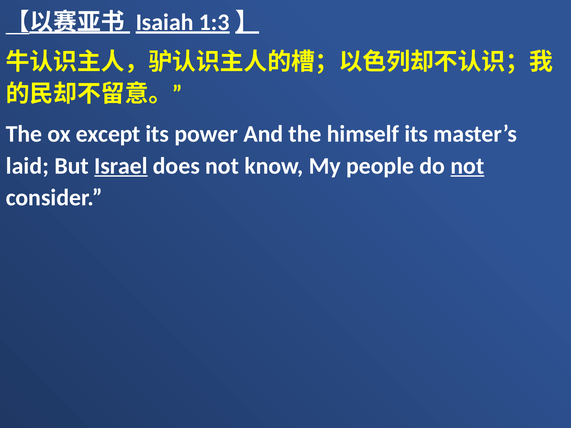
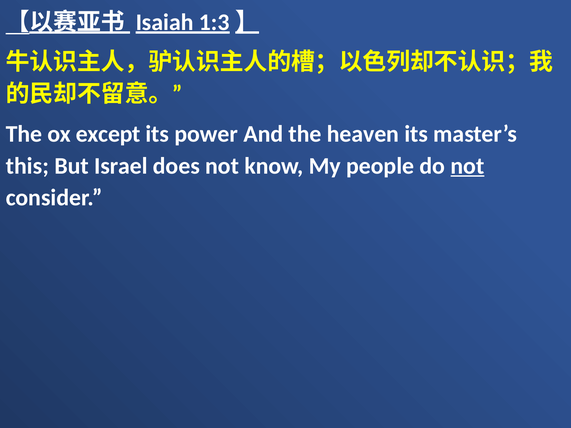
himself: himself -> heaven (363, 134)
laid: laid -> this (27, 166)
Israel underline: present -> none (121, 166)
